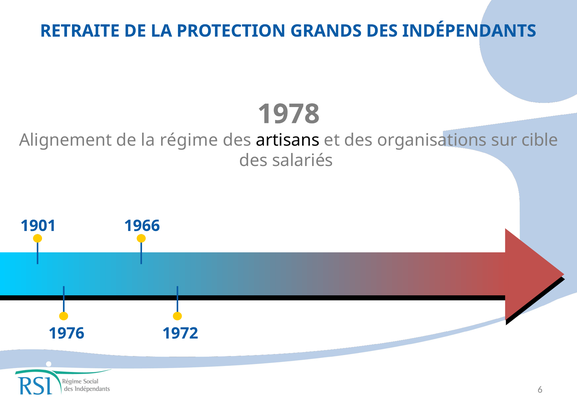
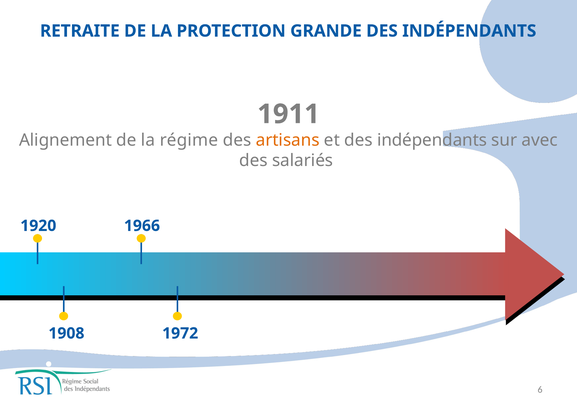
GRANDS: GRANDS -> GRANDE (326, 31)
1978: 1978 -> 1911 (289, 114)
artisans colour: black -> orange (288, 140)
et des organisations: organisations -> indépendants (432, 140)
cible: cible -> avec (540, 140)
1901: 1901 -> 1920 (38, 226)
1976: 1976 -> 1908 (66, 334)
